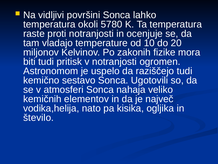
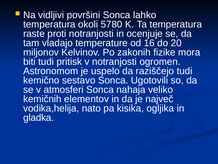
10: 10 -> 16 (149, 43)
število: število -> gladka (39, 117)
